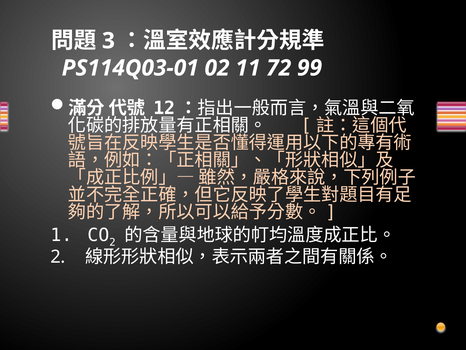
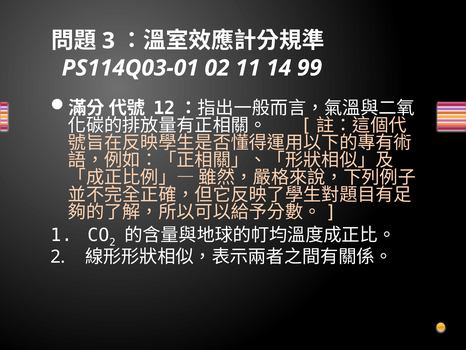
72: 72 -> 14 (279, 68)
